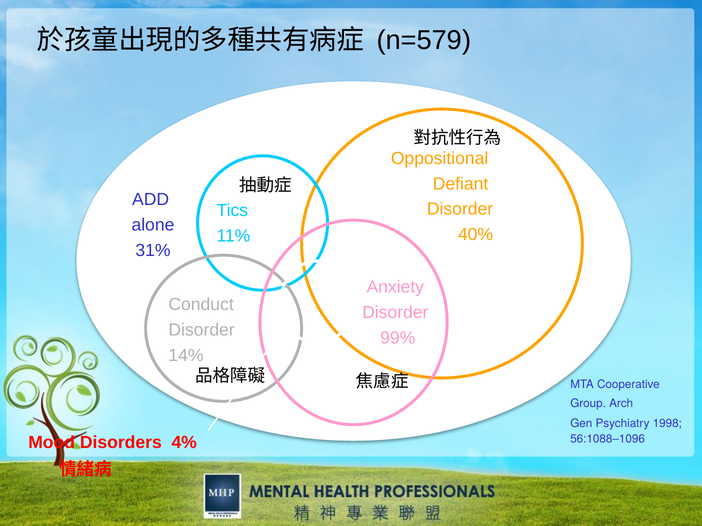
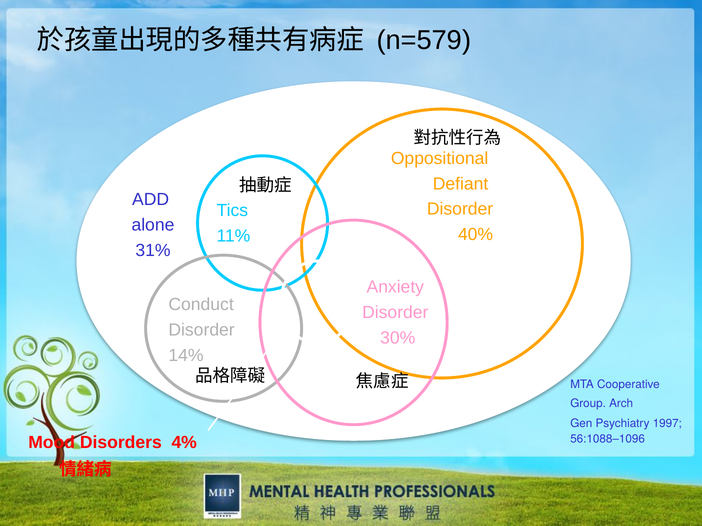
99%: 99% -> 30% (398, 338)
1998: 1998 -> 1997 (667, 424)
